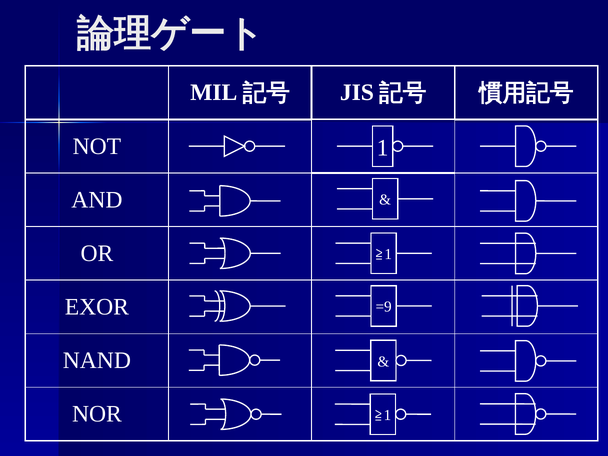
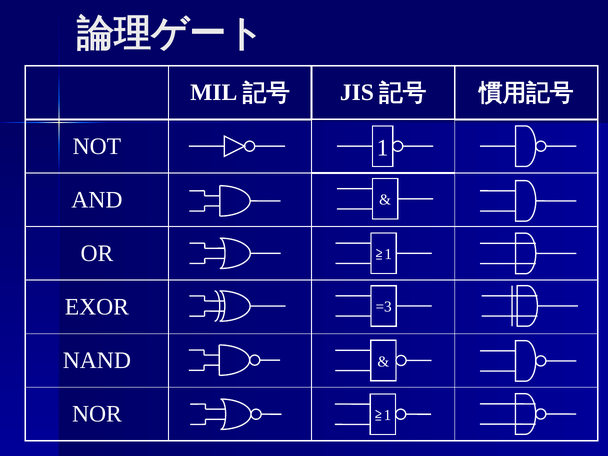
=9: =9 -> =3 (384, 307)
